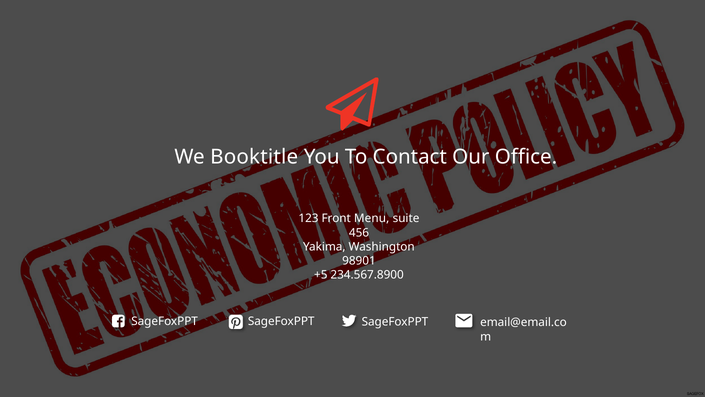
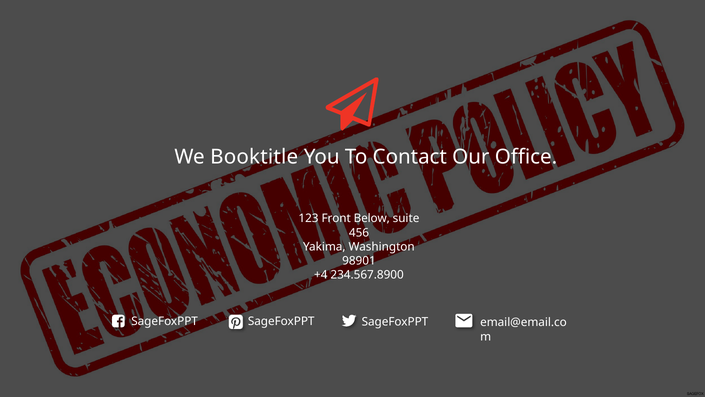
Menu: Menu -> Below (372, 218)
+5: +5 -> +4 (321, 275)
